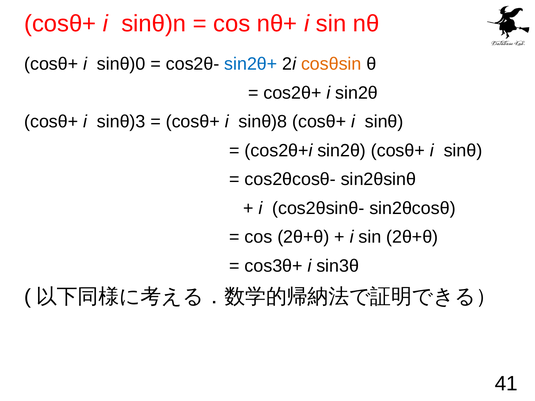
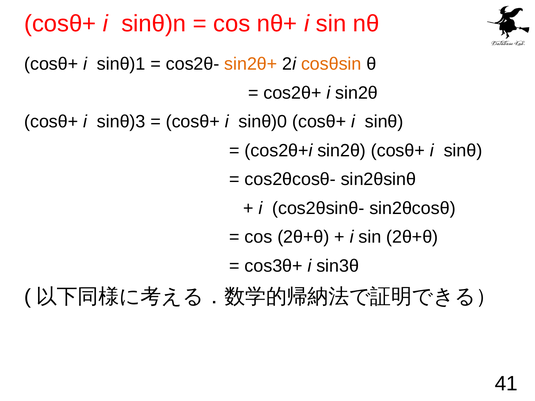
sinθ)0: sinθ)0 -> sinθ)1 (121, 64)
sin2θ+ colour: blue -> orange (251, 64)
sinθ)8: sinθ)8 -> sinθ)0 (263, 122)
